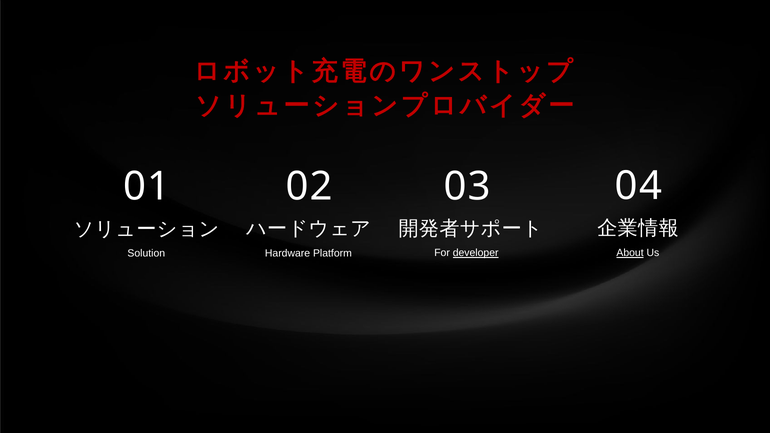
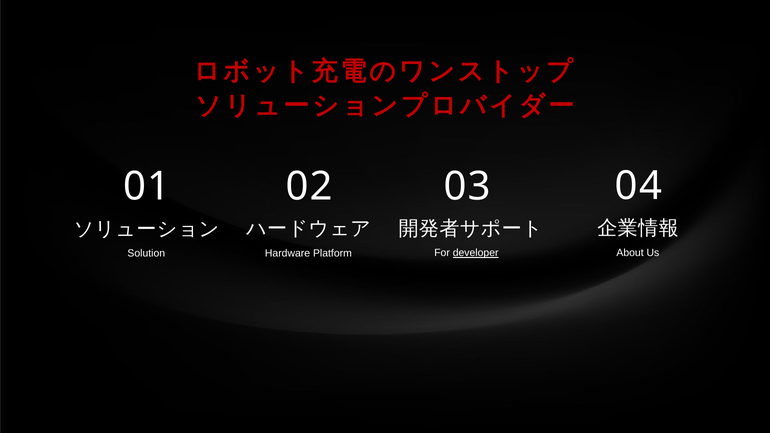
About underline: present -> none (630, 253)
